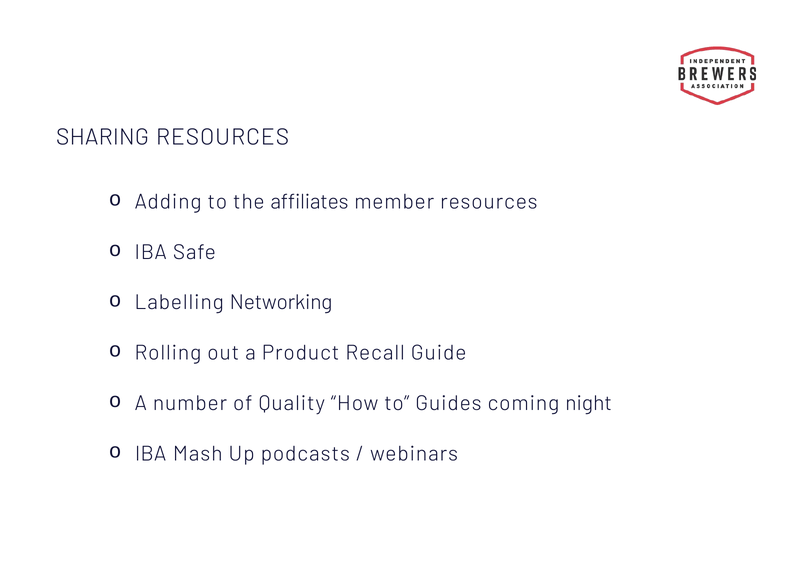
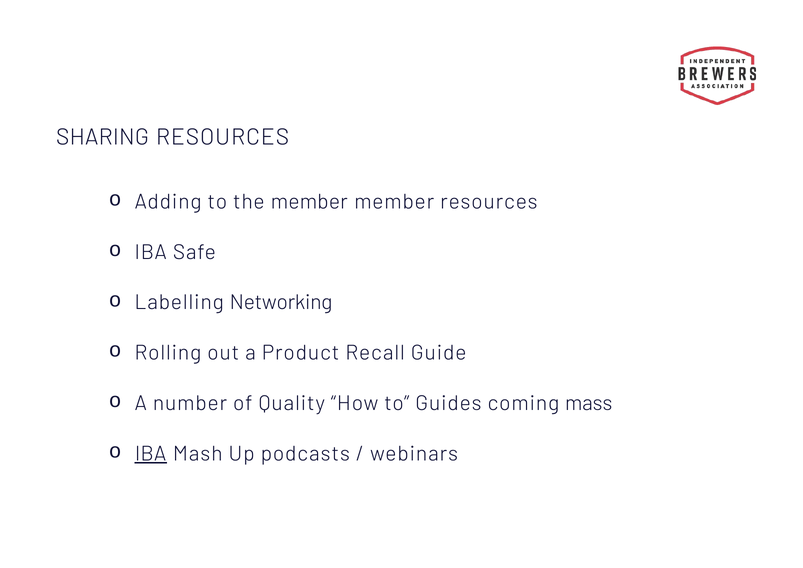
the affiliates: affiliates -> member (309, 202)
night: night -> mass (589, 403)
IBA underline: none -> present (151, 453)
